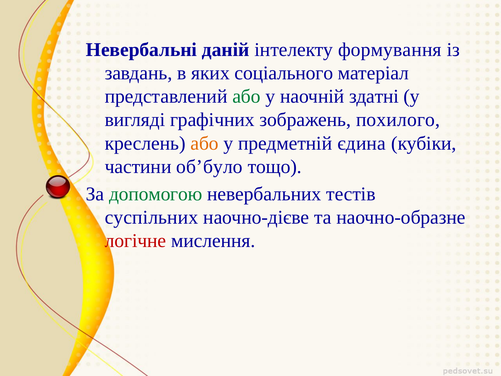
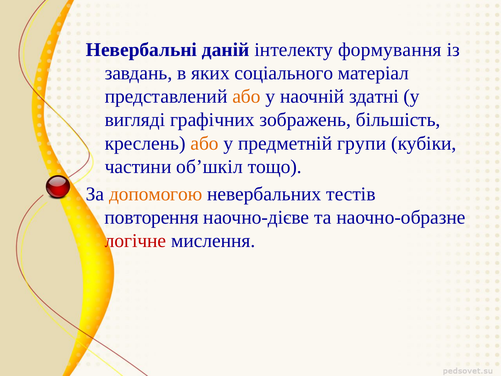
або colour: green -> orange (246, 96)
похилого: похилого -> більшість (398, 120)
єдина: єдина -> групи (362, 143)
об’було: об’було -> об’шкіл (210, 167)
допомогою colour: green -> orange (156, 194)
суспільних: суспільних -> повторення (152, 217)
